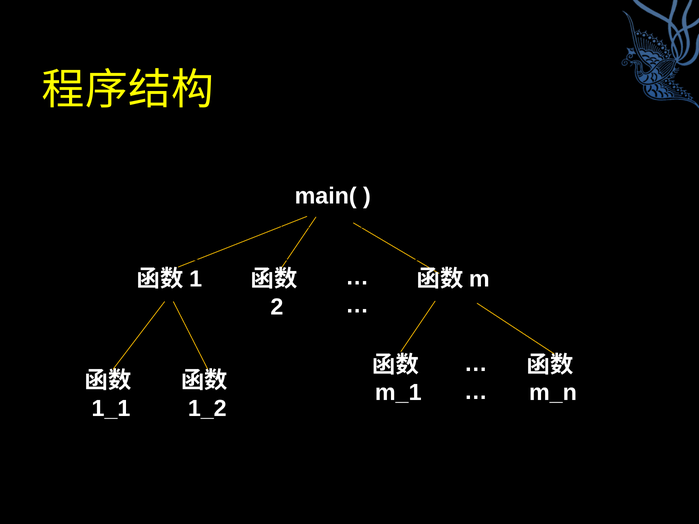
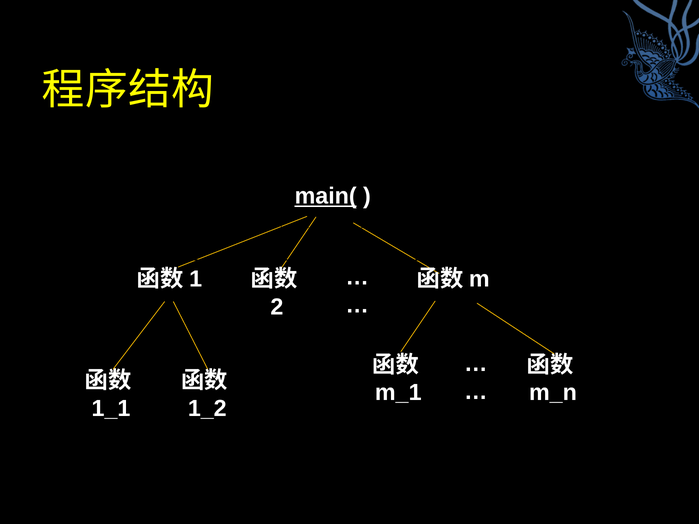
main( underline: none -> present (326, 196)
